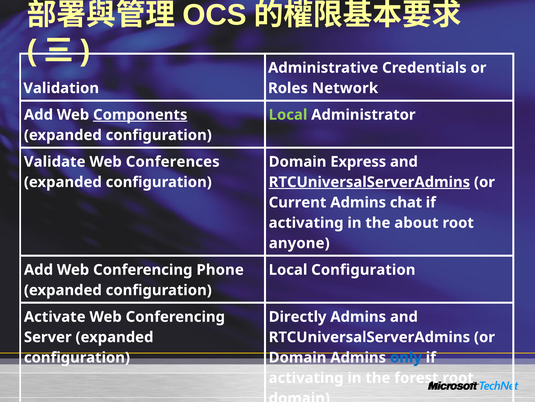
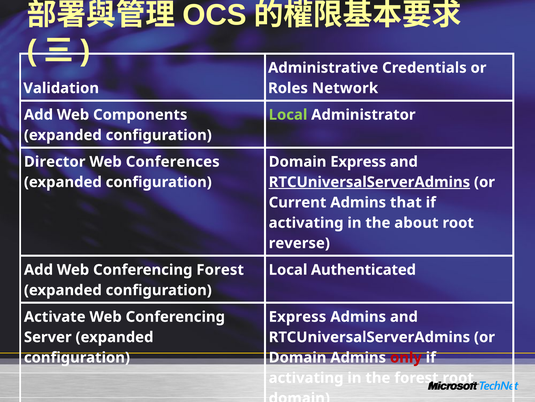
Components underline: present -> none (140, 115)
Validate: Validate -> Director (55, 161)
chat: chat -> that (406, 202)
anyone: anyone -> reverse (299, 243)
Conferencing Phone: Phone -> Forest (220, 269)
Local Configuration: Configuration -> Authenticated (363, 269)
Directly: Directly -> Express (297, 316)
only colour: blue -> red (406, 357)
